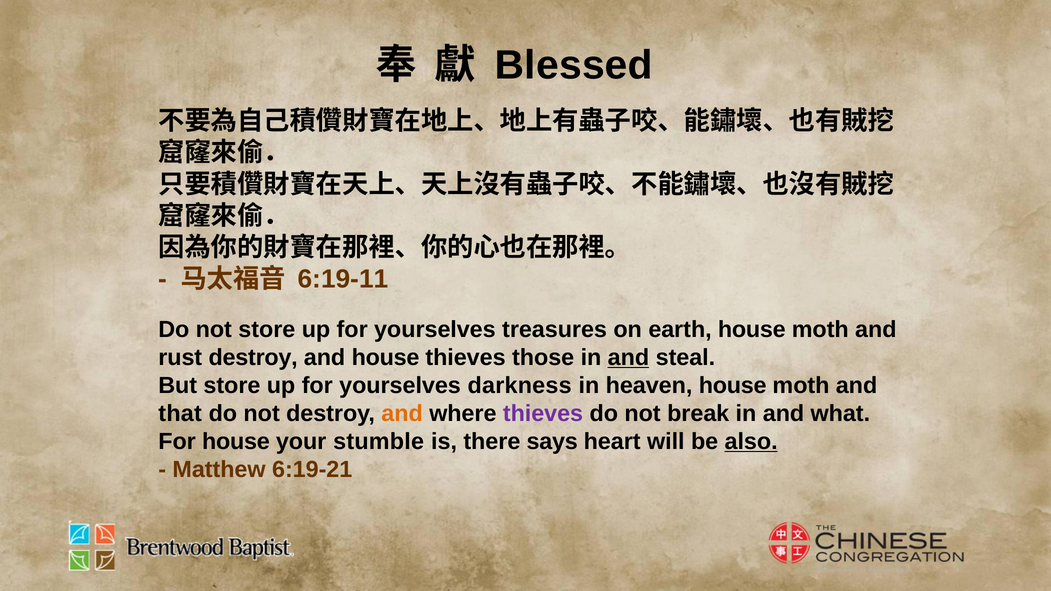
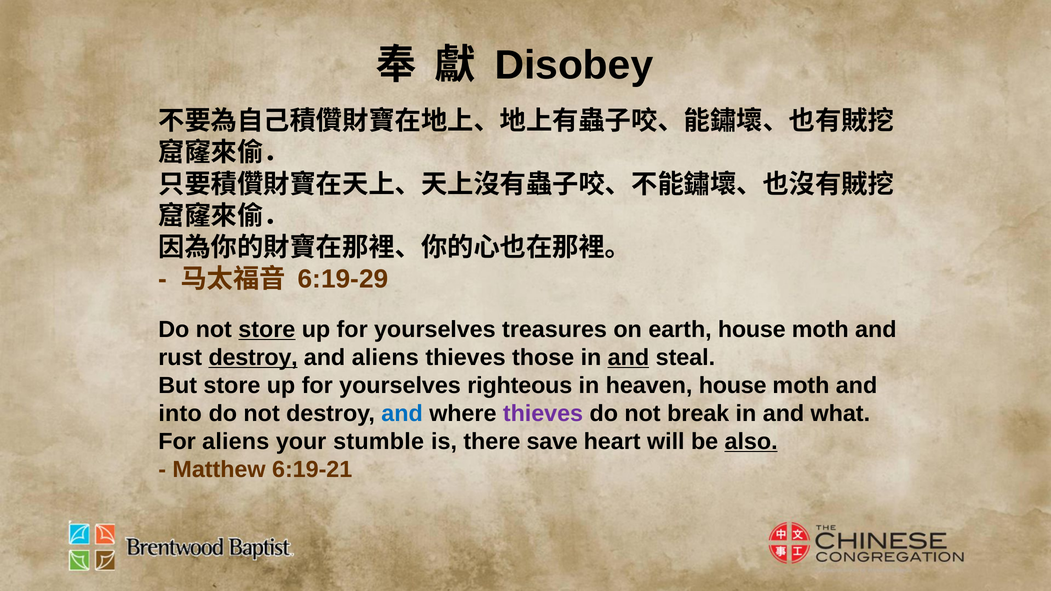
Blessed: Blessed -> Disobey (574, 65)
6:19-11: 6:19-11 -> 6:19-29 (343, 279)
store underline: none -> present (267, 330)
destroy underline: none -> present (253, 358)
and house: house -> aliens (385, 358)
darkness: darkness -> righteous (520, 386)
that: that -> into (180, 414)
and colour: orange -> blue (402, 414)
For house: house -> aliens (236, 442)
says: says -> save (552, 442)
